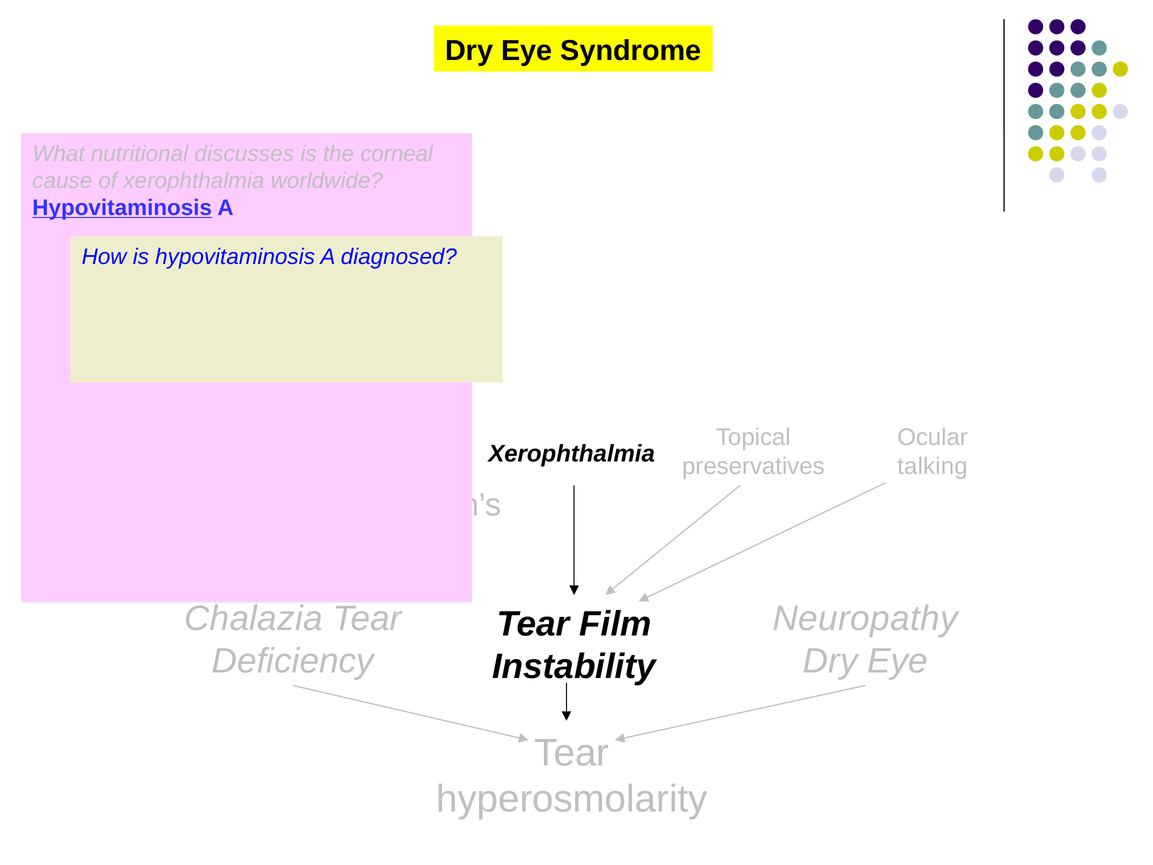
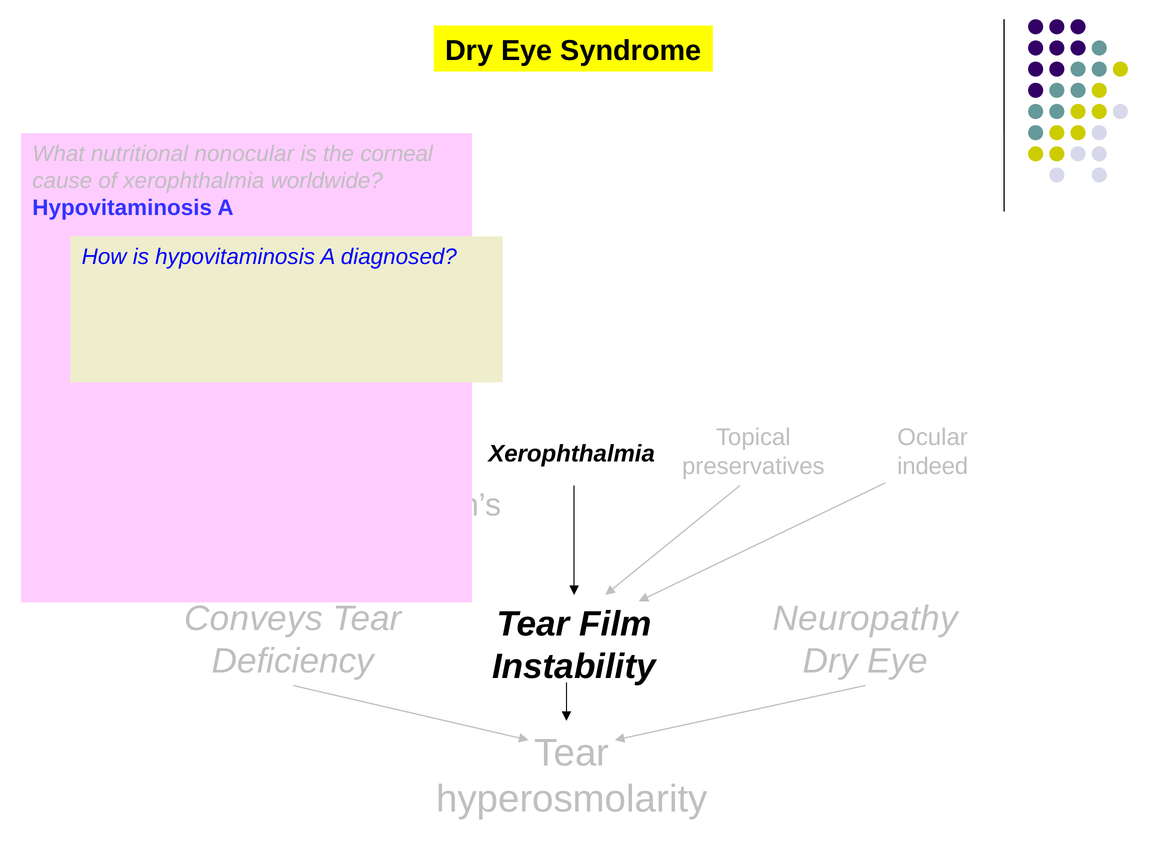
discusses: discusses -> nonocular (244, 154)
Hypovitaminosis underline: present -> none (122, 208)
talking: talking -> indeed (933, 466)
Chalazia: Chalazia -> Conveys (253, 619)
